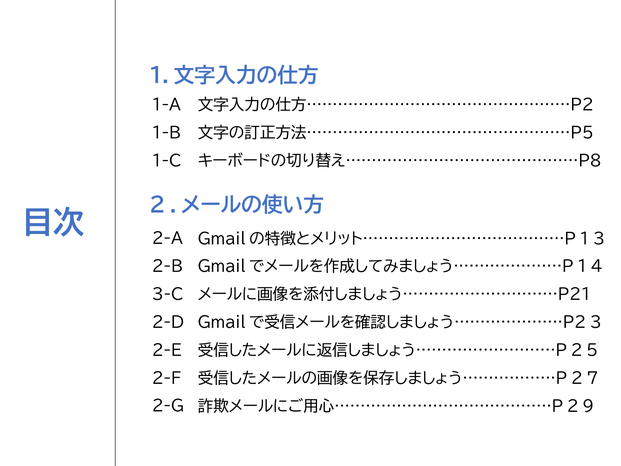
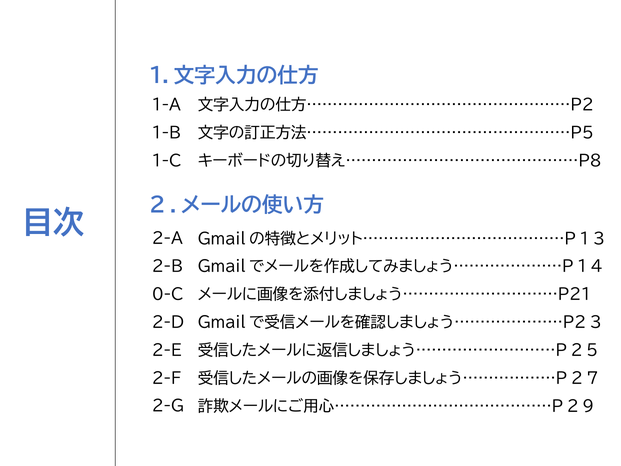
3-C: 3-C -> 0-C (168, 294)
